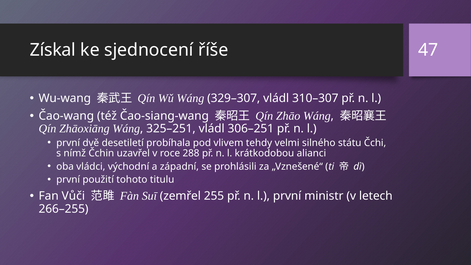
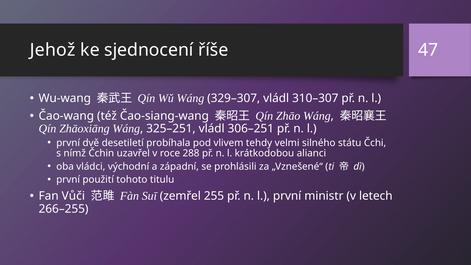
Získal: Získal -> Jehož (53, 50)
